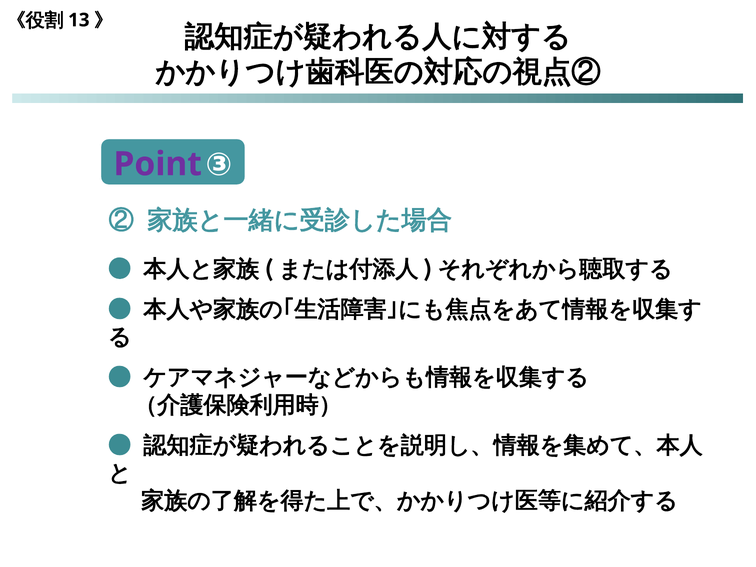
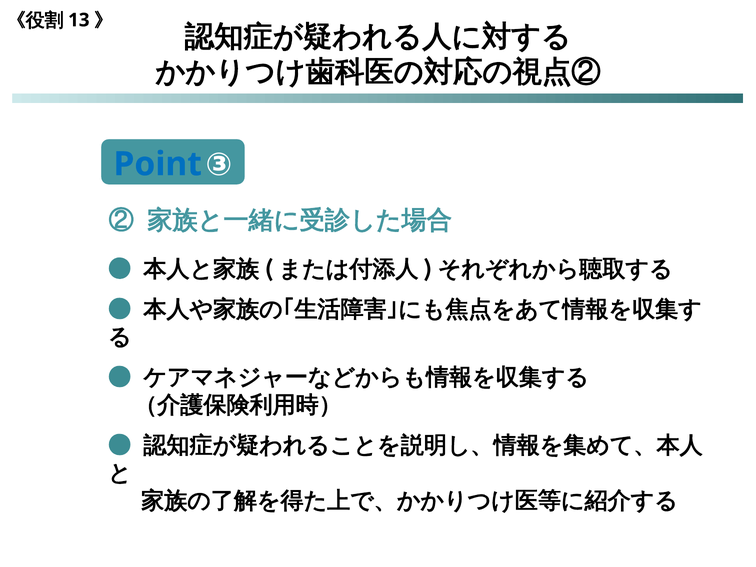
Point colour: purple -> blue (158, 164)
